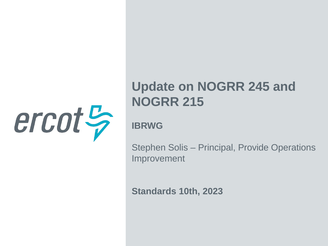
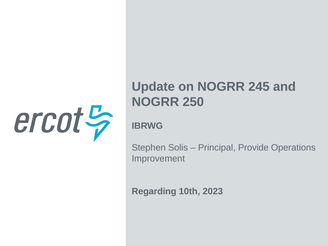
215: 215 -> 250 (193, 102)
Standards: Standards -> Regarding (154, 191)
